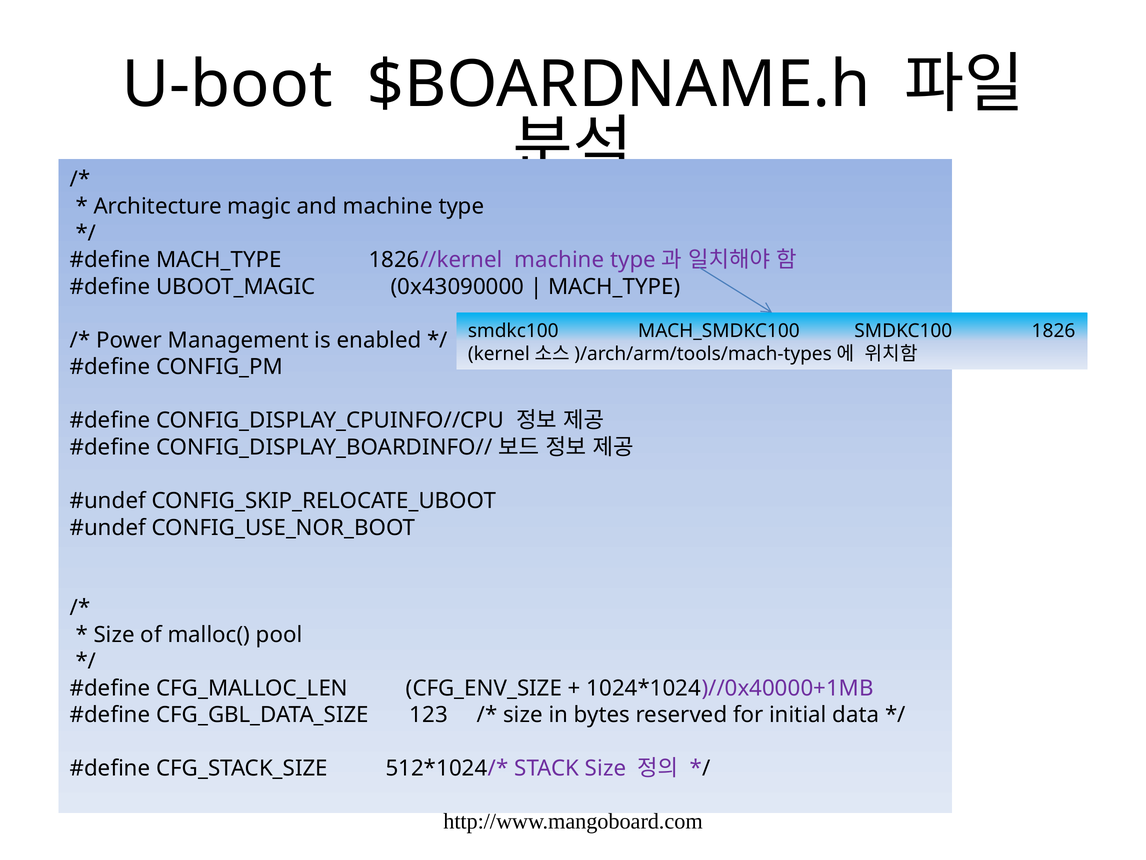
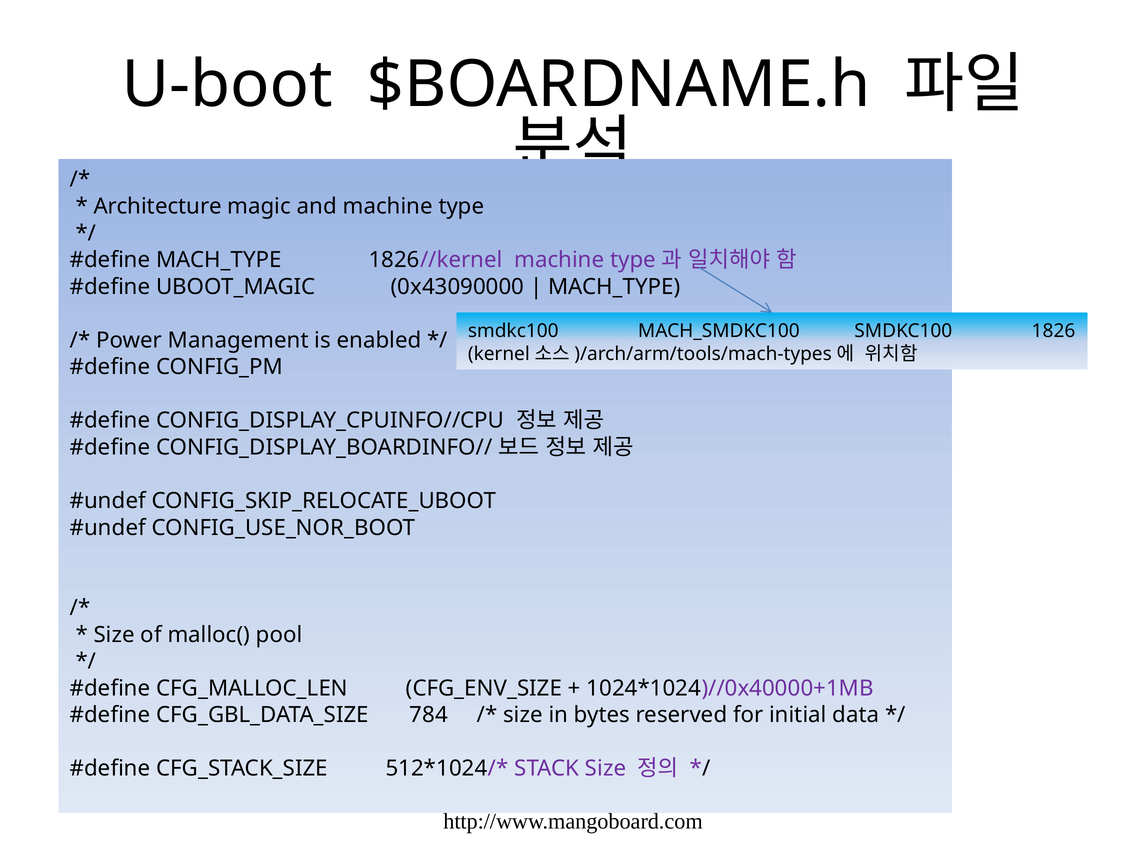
123: 123 -> 784 (429, 715)
